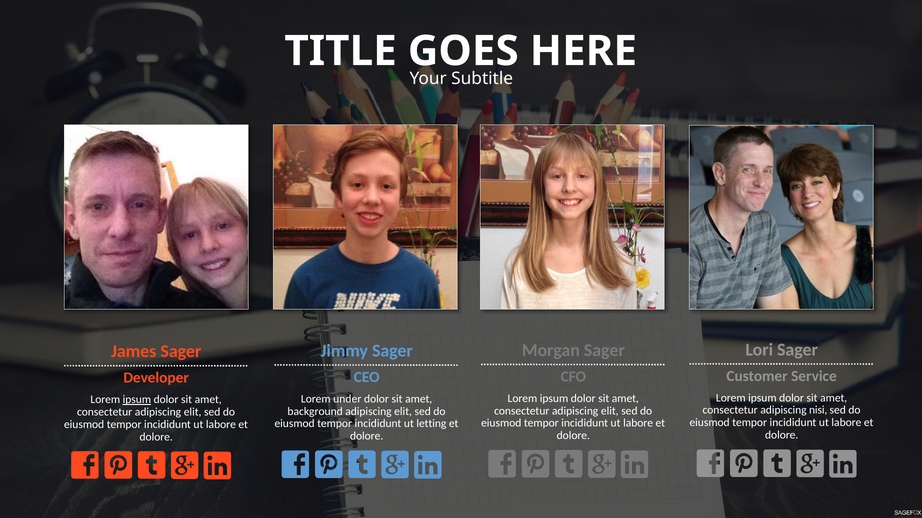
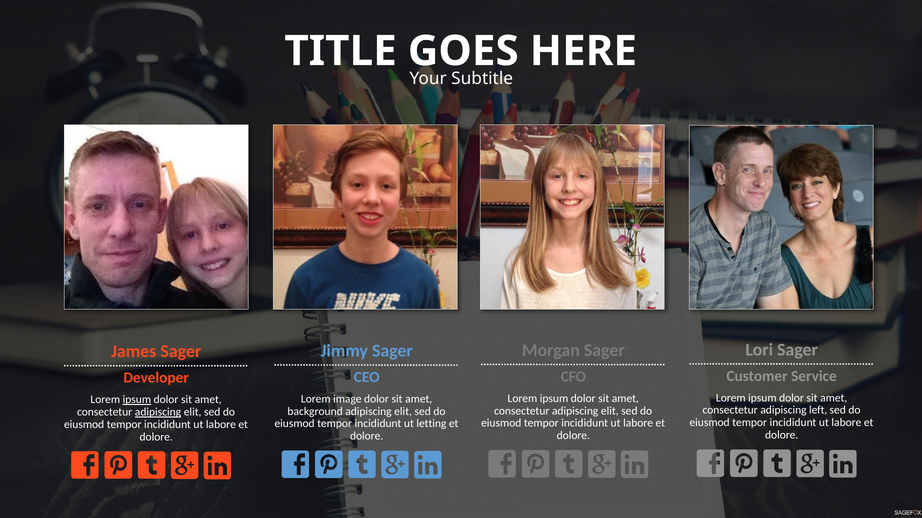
under: under -> image (347, 399)
nisi: nisi -> left (818, 411)
adipiscing underline: none -> present (158, 412)
